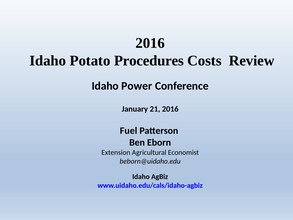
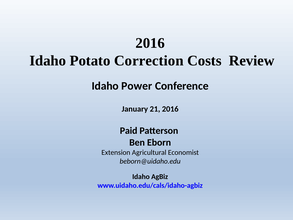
Procedures: Procedures -> Correction (149, 61)
Fuel: Fuel -> Paid (129, 131)
